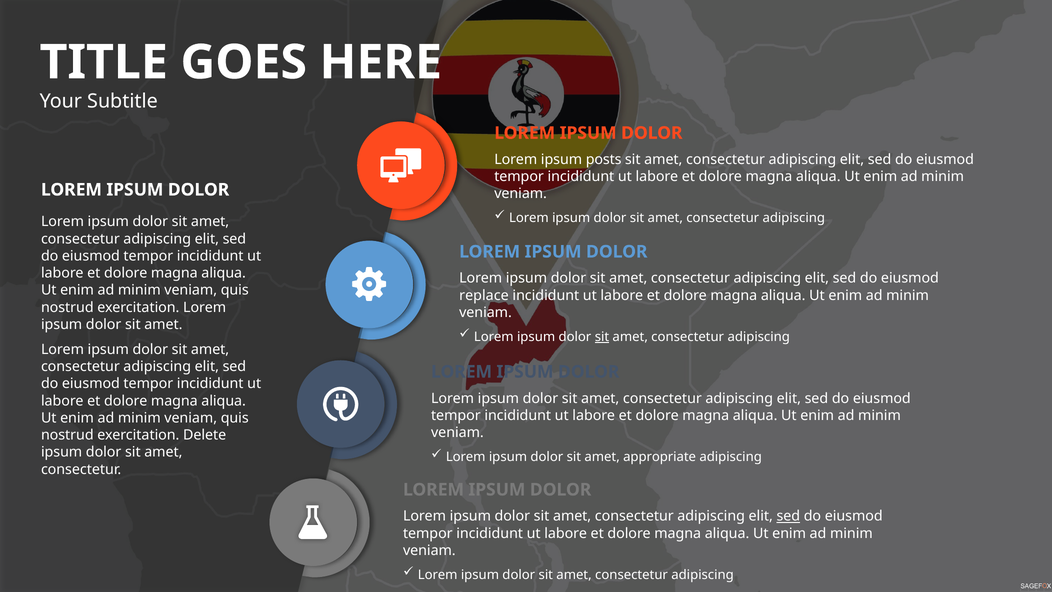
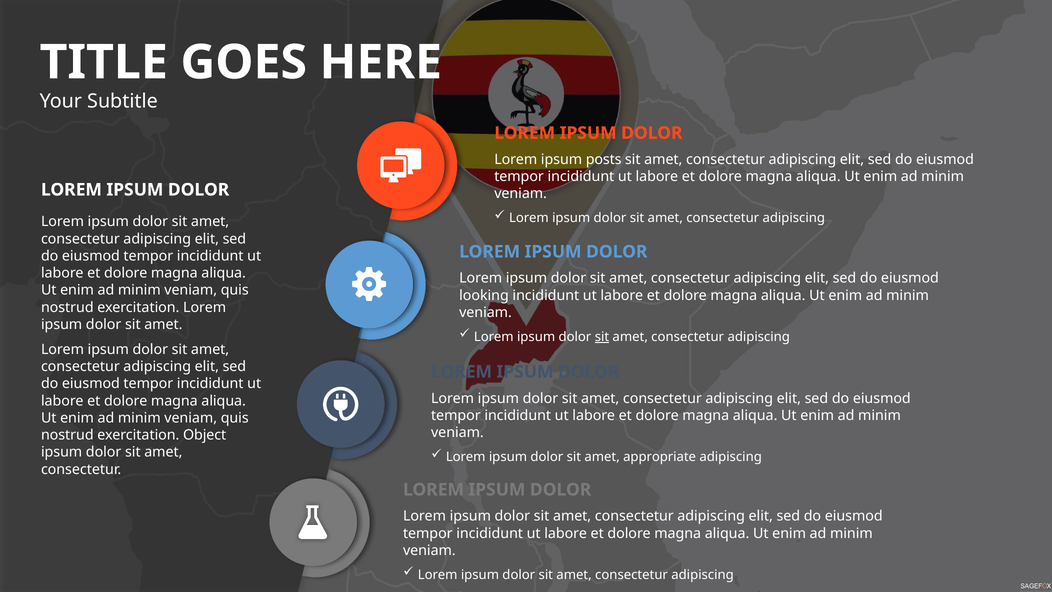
replace: replace -> looking (484, 295)
Delete: Delete -> Object (205, 435)
sed underline: present -> none (788, 516)
